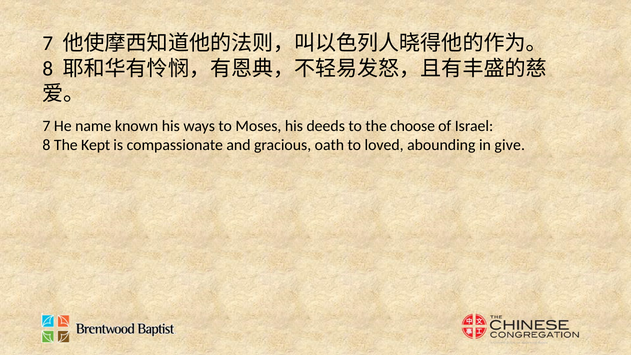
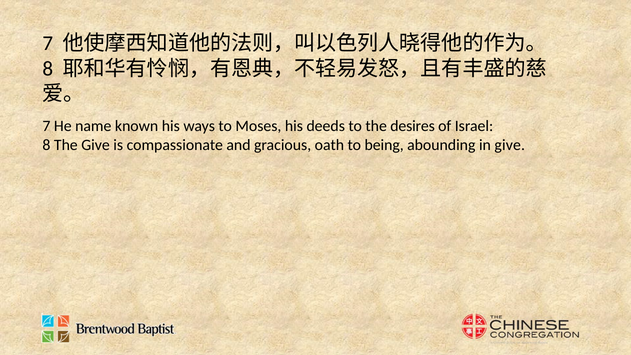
choose: choose -> desires (413, 126)
The Kept: Kept -> Give (96, 145)
loved: loved -> being (384, 145)
